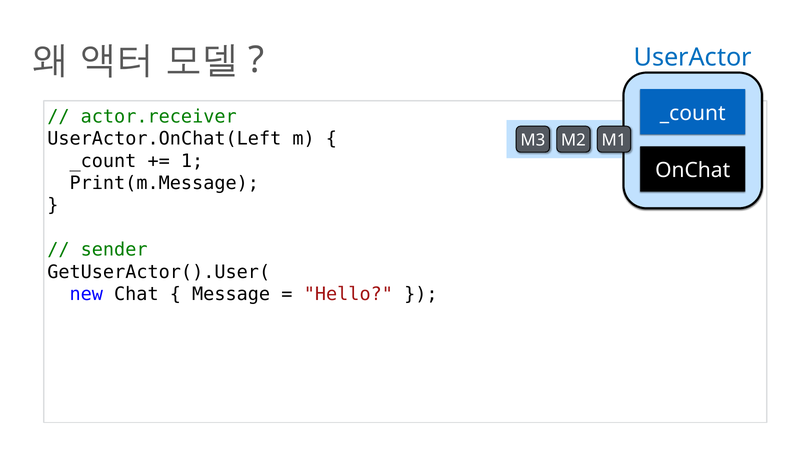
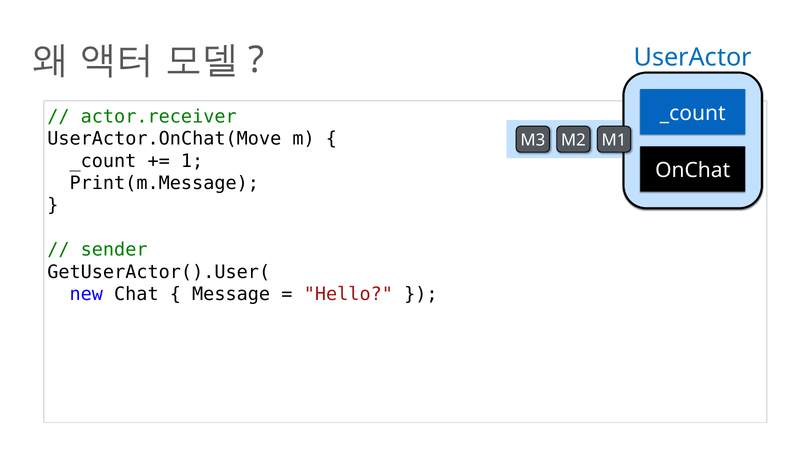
UserActor.OnChat(Left: UserActor.OnChat(Left -> UserActor.OnChat(Move (164, 139)
